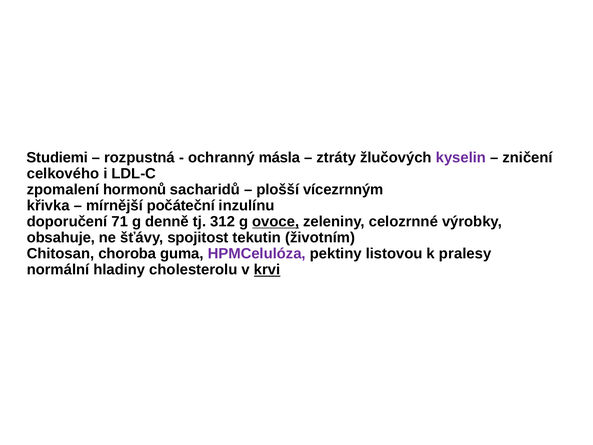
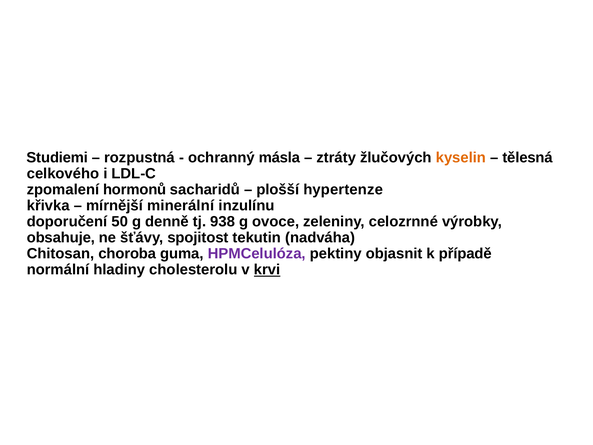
kyselin colour: purple -> orange (461, 157)
zničení: zničení -> tělesná (528, 157)
vícezrnným: vícezrnným -> hypertenze (343, 189)
počáteční: počáteční -> minerální (181, 206)
71: 71 -> 50 (120, 222)
312: 312 -> 938 (223, 222)
ovoce underline: present -> none (276, 222)
životním: životním -> nadváha (320, 238)
listovou: listovou -> objasnit (394, 254)
pralesy: pralesy -> případě (465, 254)
